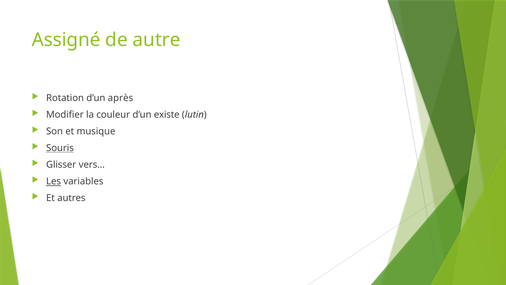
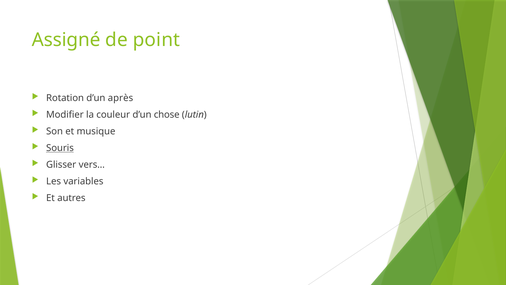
autre: autre -> point (156, 40)
existe: existe -> chose (167, 115)
Les underline: present -> none (54, 181)
